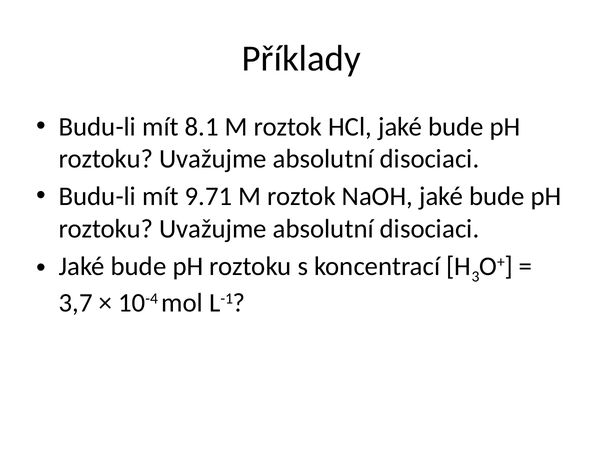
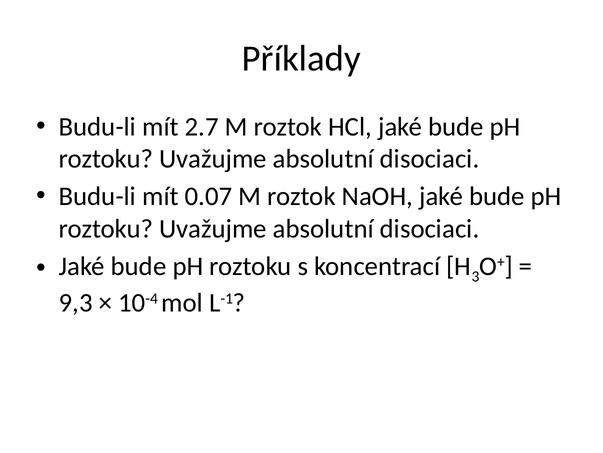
8.1: 8.1 -> 2.7 (202, 126)
9.71: 9.71 -> 0.07 (209, 196)
3,7: 3,7 -> 9,3 (76, 303)
